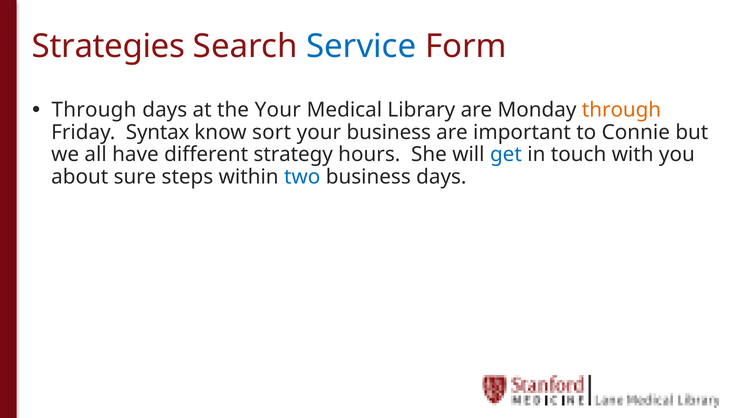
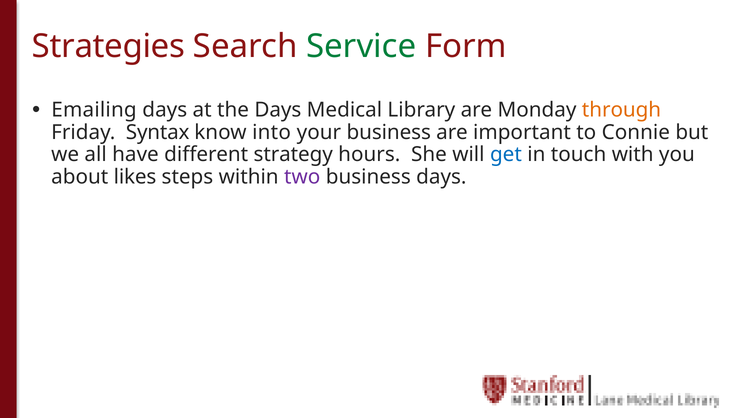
Service colour: blue -> green (361, 47)
Through: Through -> Emailing (94, 110)
the Your: Your -> Days (278, 110)
sort: sort -> into (272, 132)
sure: sure -> likes (135, 177)
two colour: blue -> purple (302, 177)
